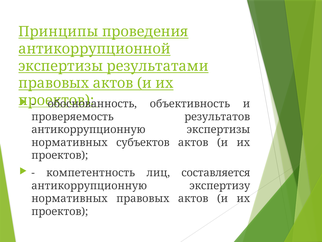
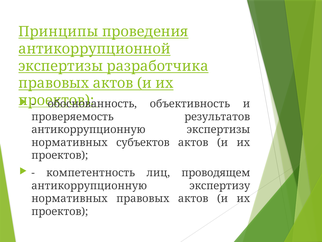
результатами: результатами -> разработчика (158, 66)
составляется: составляется -> проводящем (216, 172)
